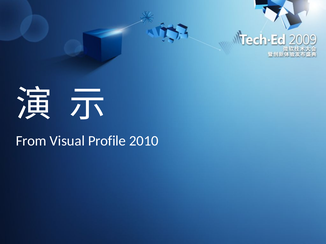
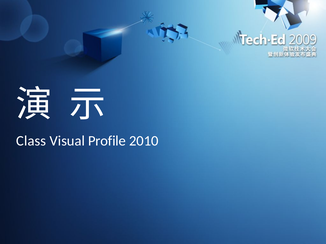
From: From -> Class (31, 141)
